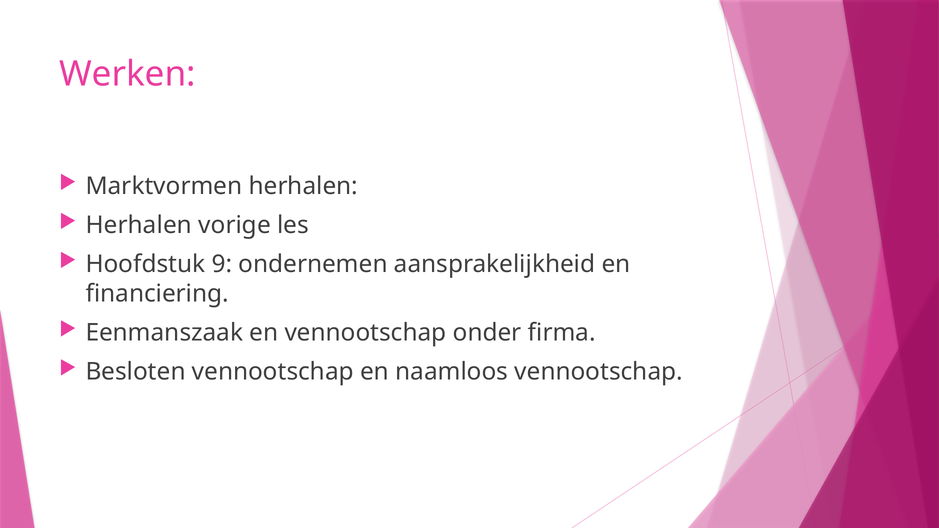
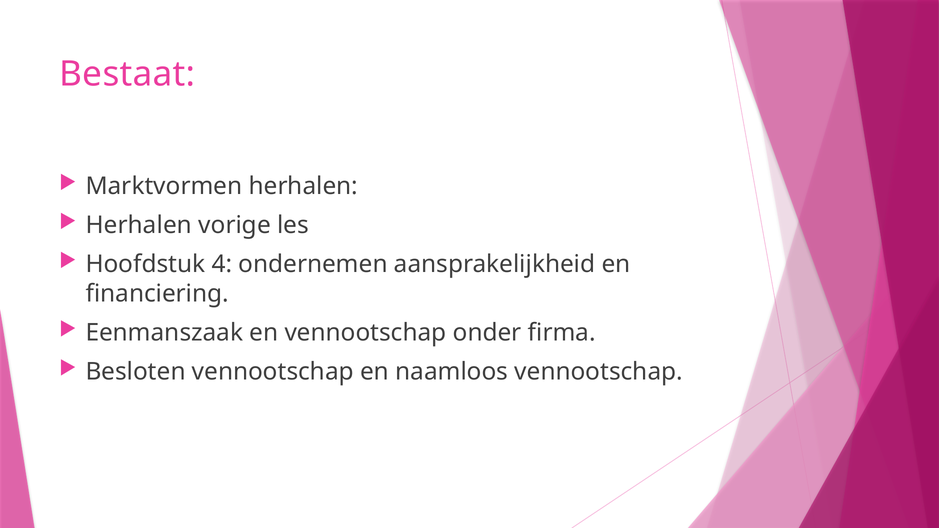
Werken: Werken -> Bestaat (127, 74)
9: 9 -> 4 (222, 264)
